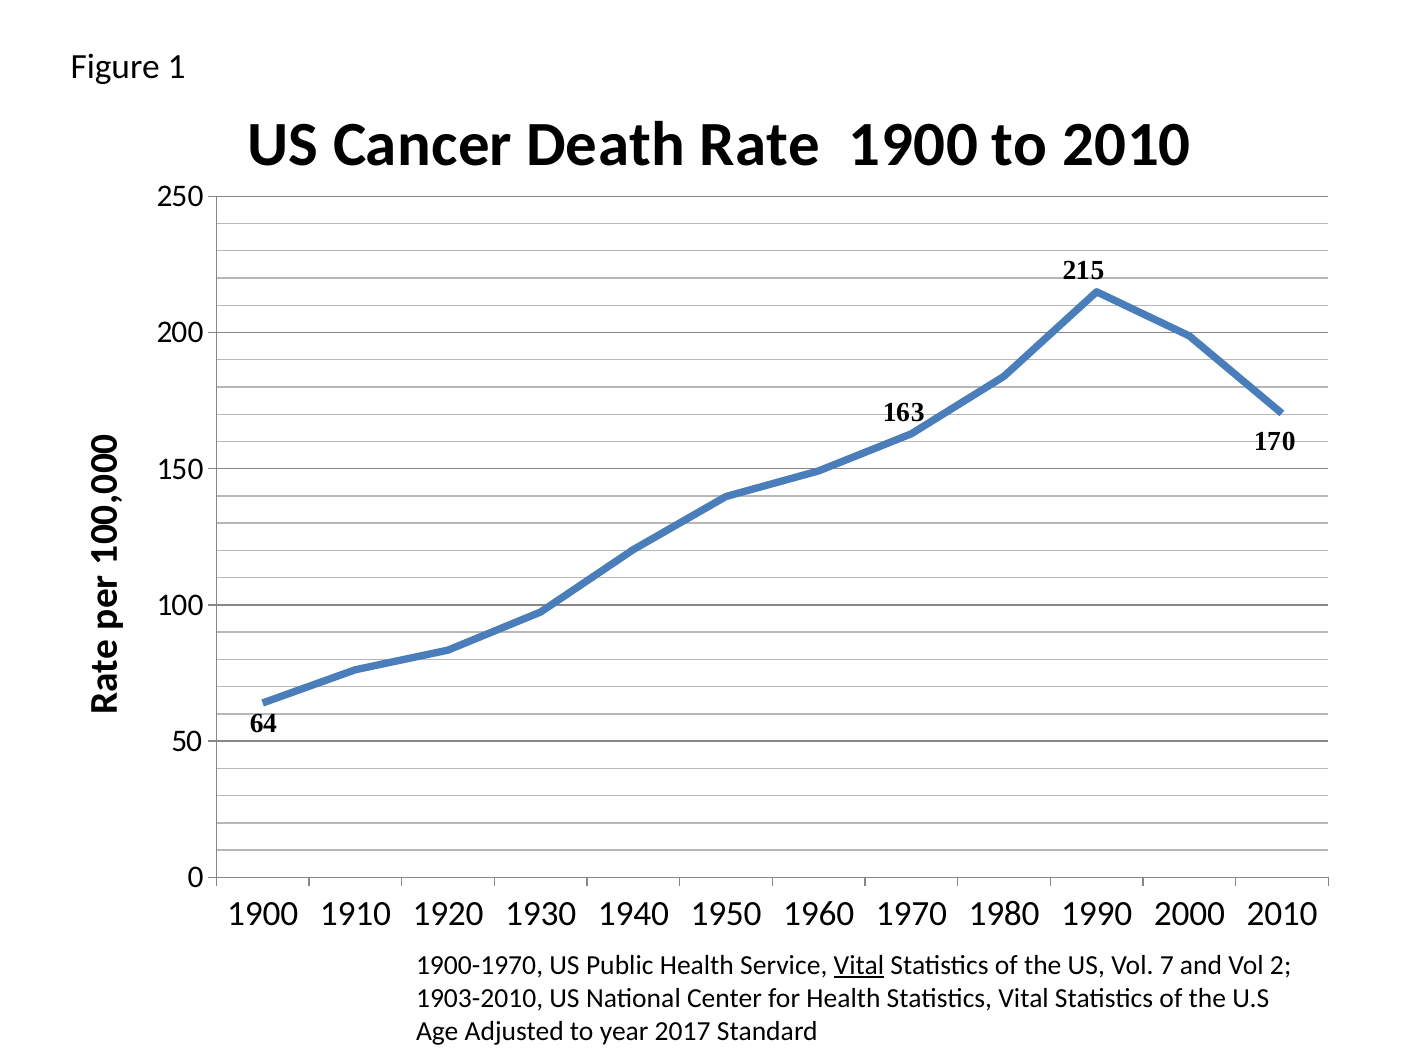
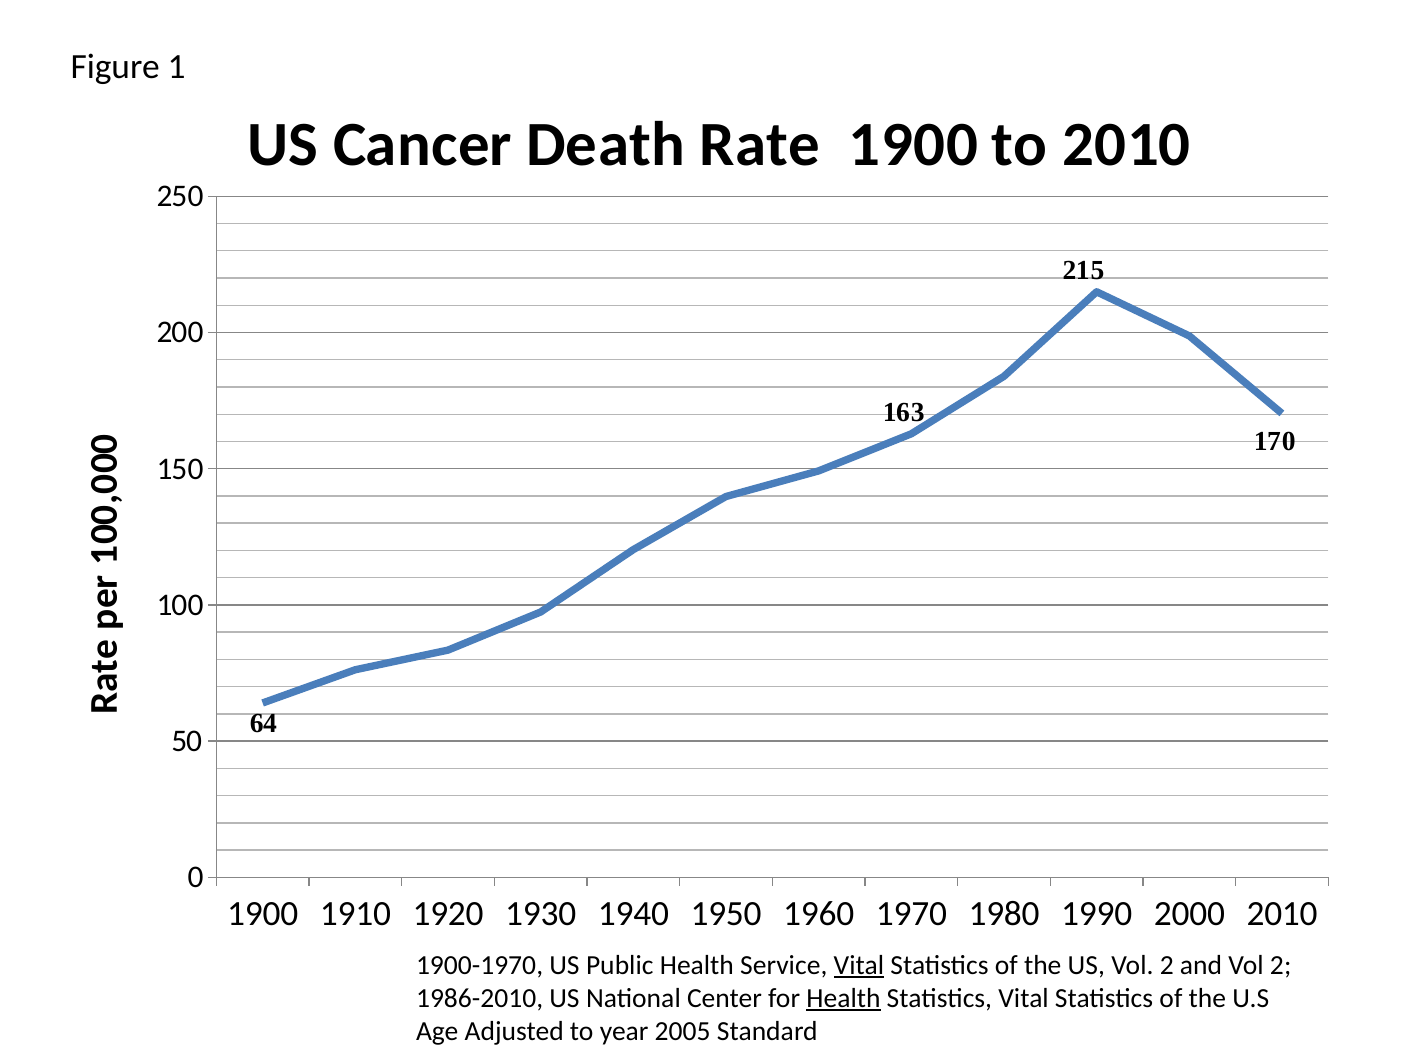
US Vol 7: 7 -> 2 (1167, 965)
1903-2010: 1903-2010 -> 1986-2010 (480, 998)
Health underline: none -> present (843, 998)
2017: 2017 -> 2005 (683, 1031)
